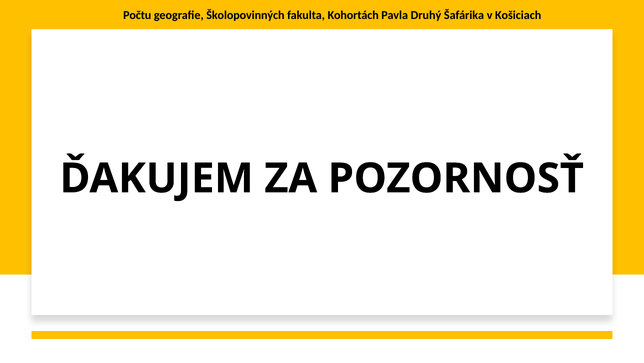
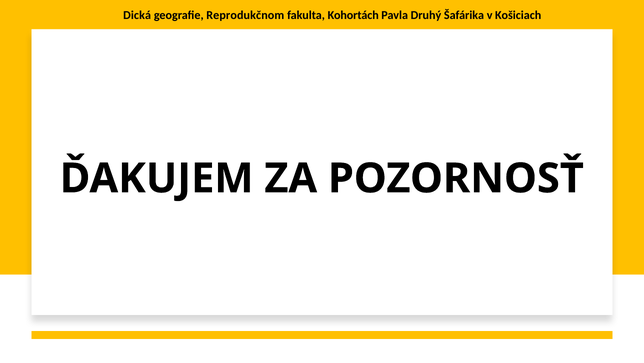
Počtu: Počtu -> Dická (137, 15)
Školopovinných: Školopovinných -> Reprodukčnom (245, 15)
